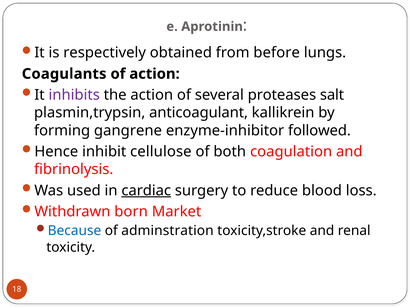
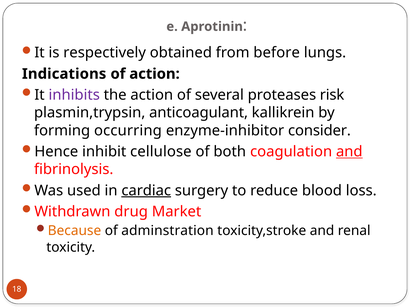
Coagulants: Coagulants -> Indications (64, 74)
salt: salt -> risk (332, 95)
gangrene: gangrene -> occurring (128, 130)
followed: followed -> consider (319, 130)
and underline: none -> present (349, 151)
born: born -> drug (131, 211)
Because colour: blue -> orange (74, 230)
